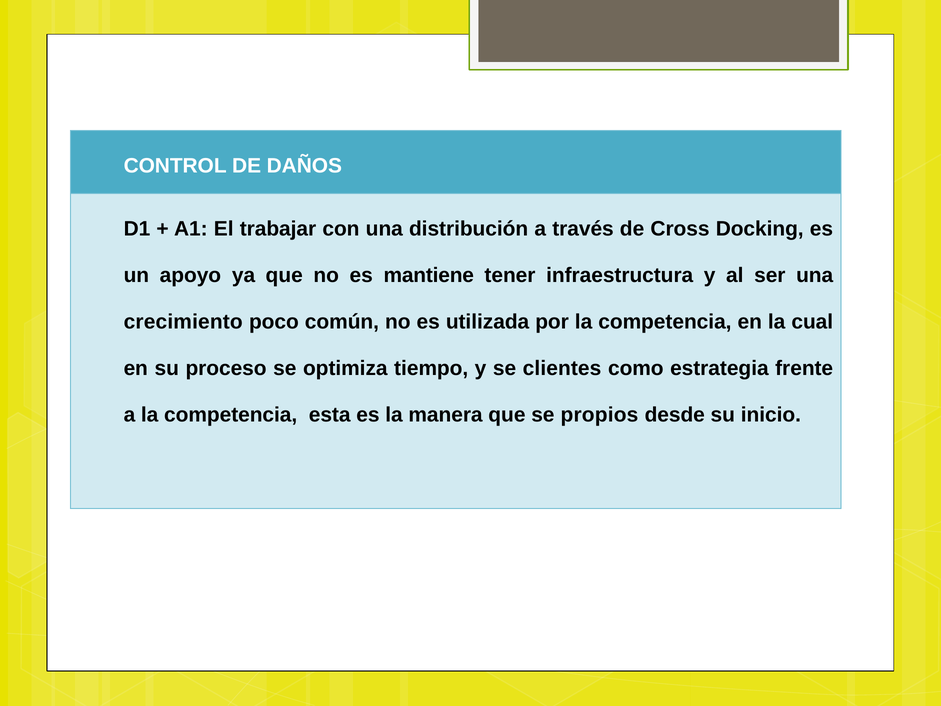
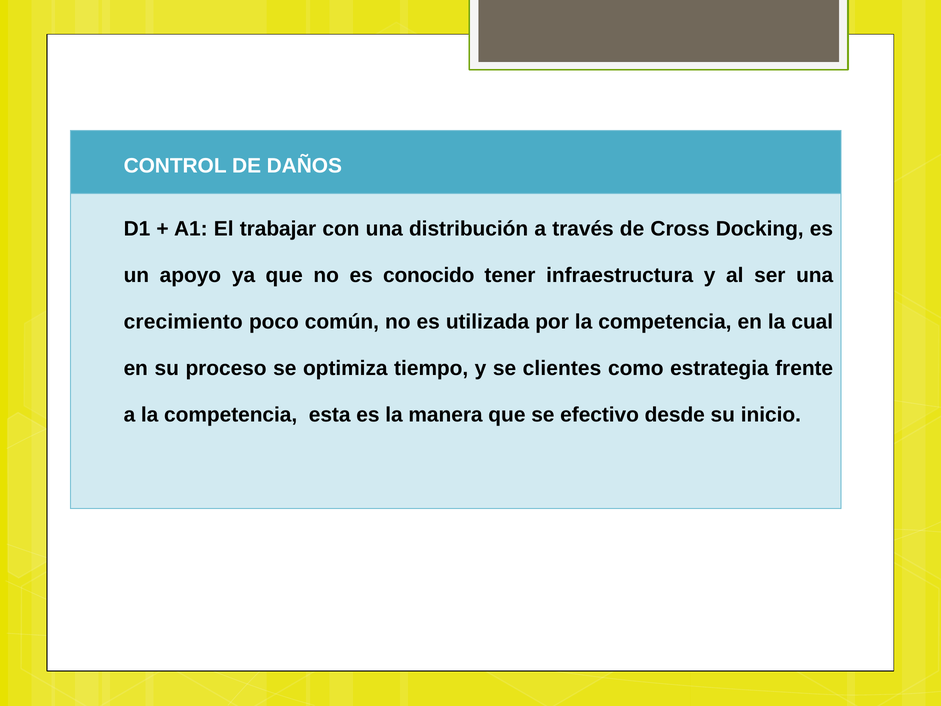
mantiene: mantiene -> conocido (429, 275)
propios: propios -> efectivo (600, 415)
